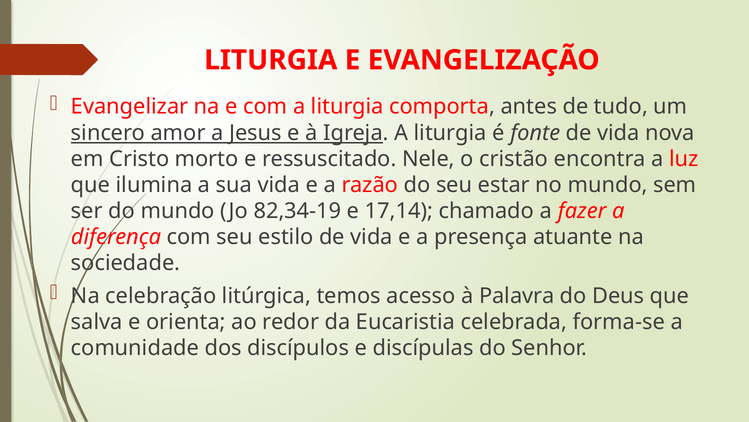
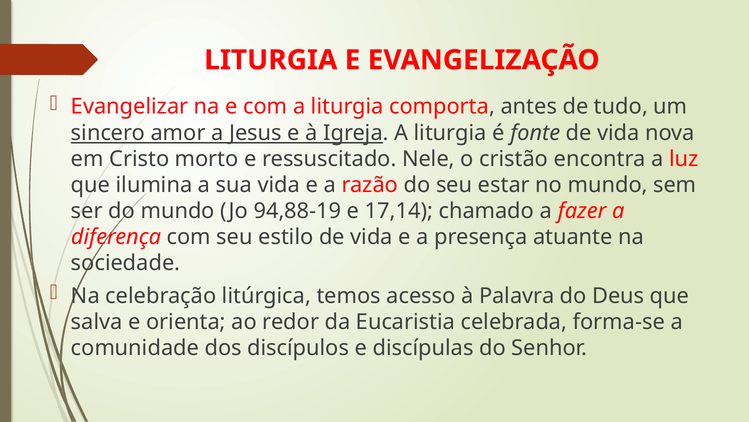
82,34-19: 82,34-19 -> 94,88-19 (297, 210)
